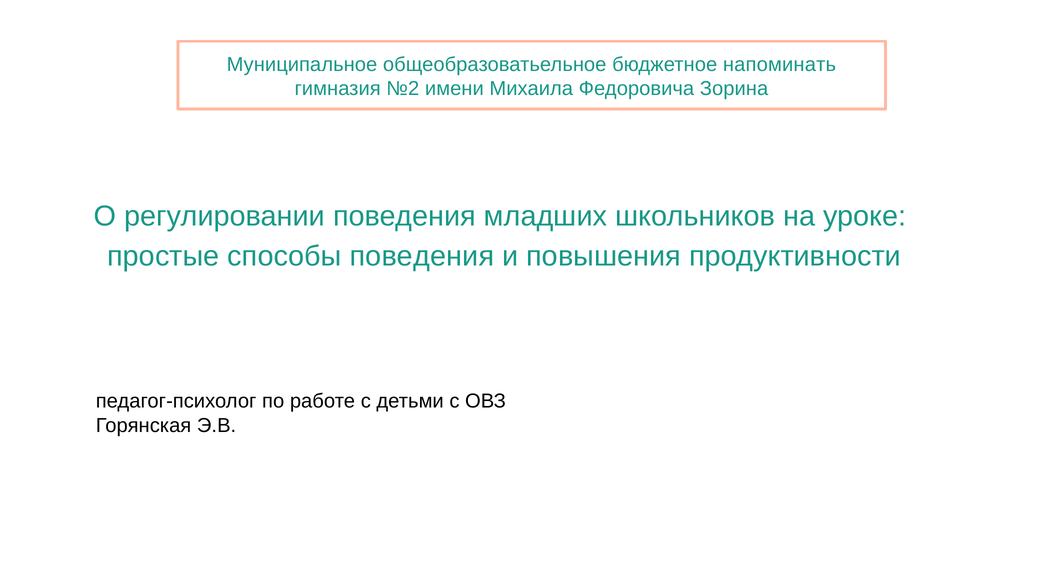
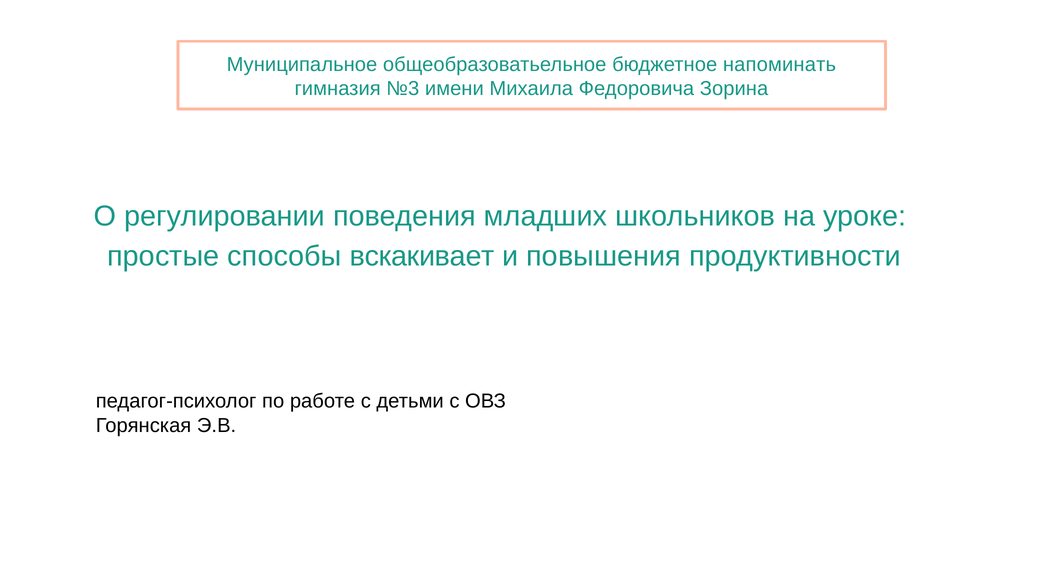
№2: №2 -> №3 (403, 89)
способы поведения: поведения -> вскакивает (422, 256)
